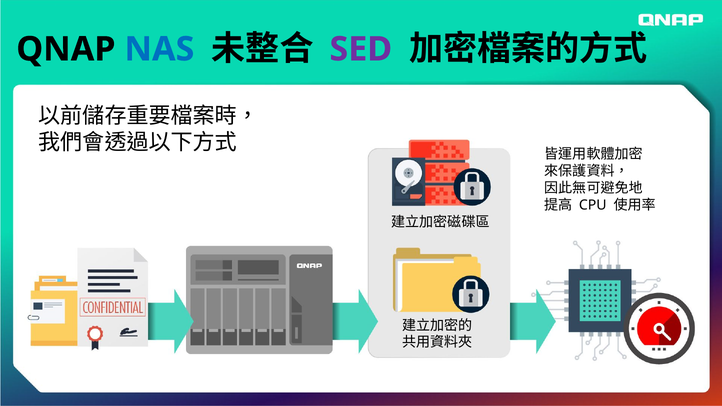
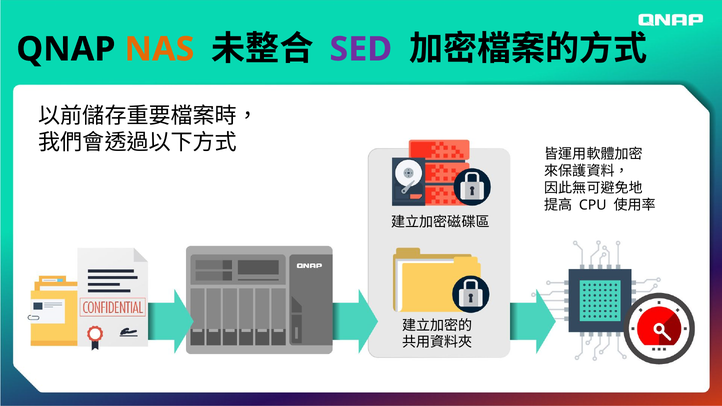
NAS colour: blue -> orange (159, 49)
